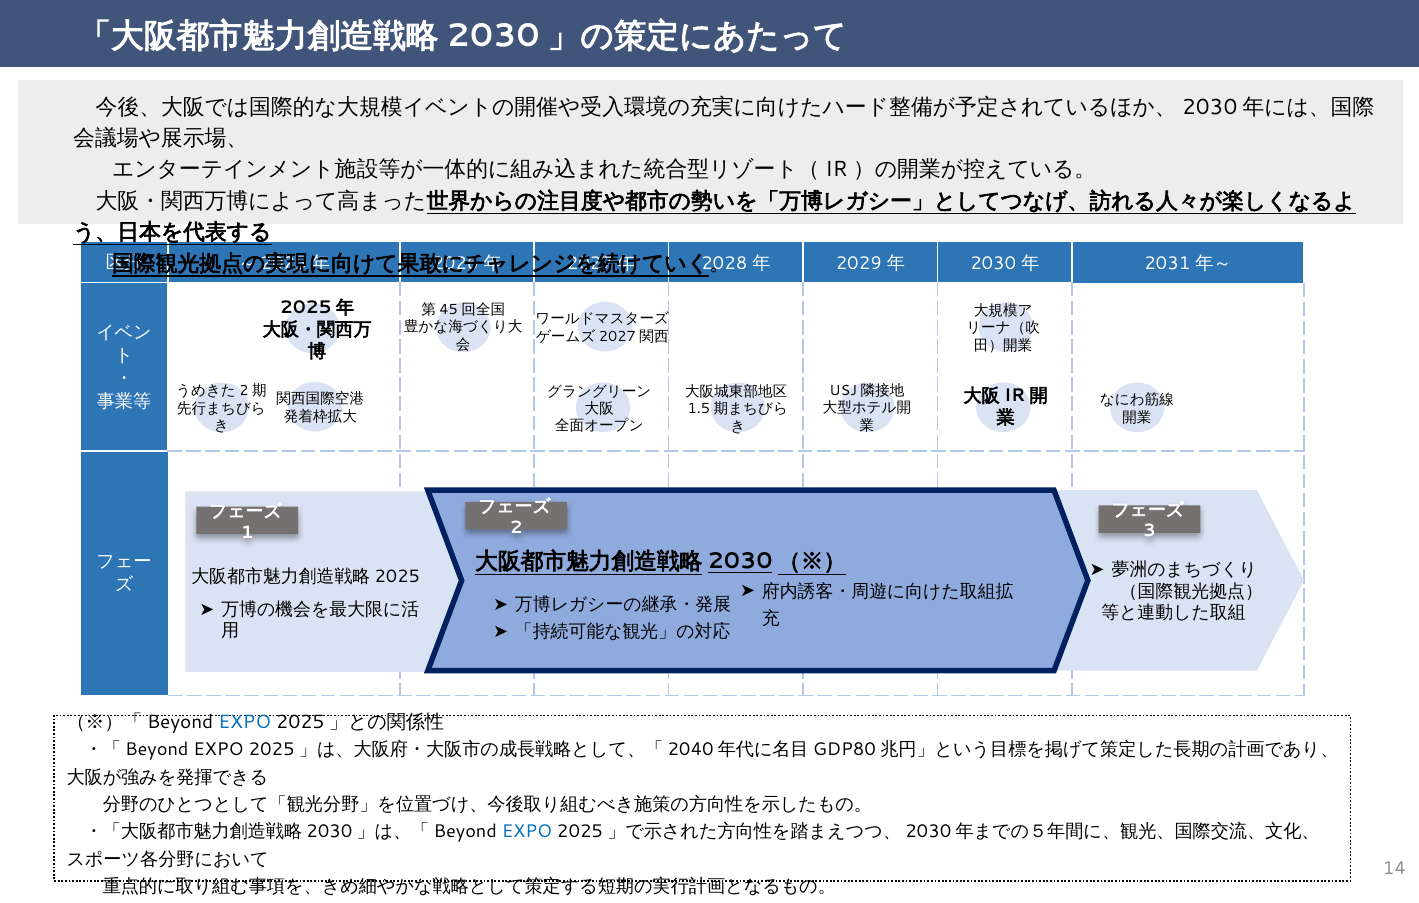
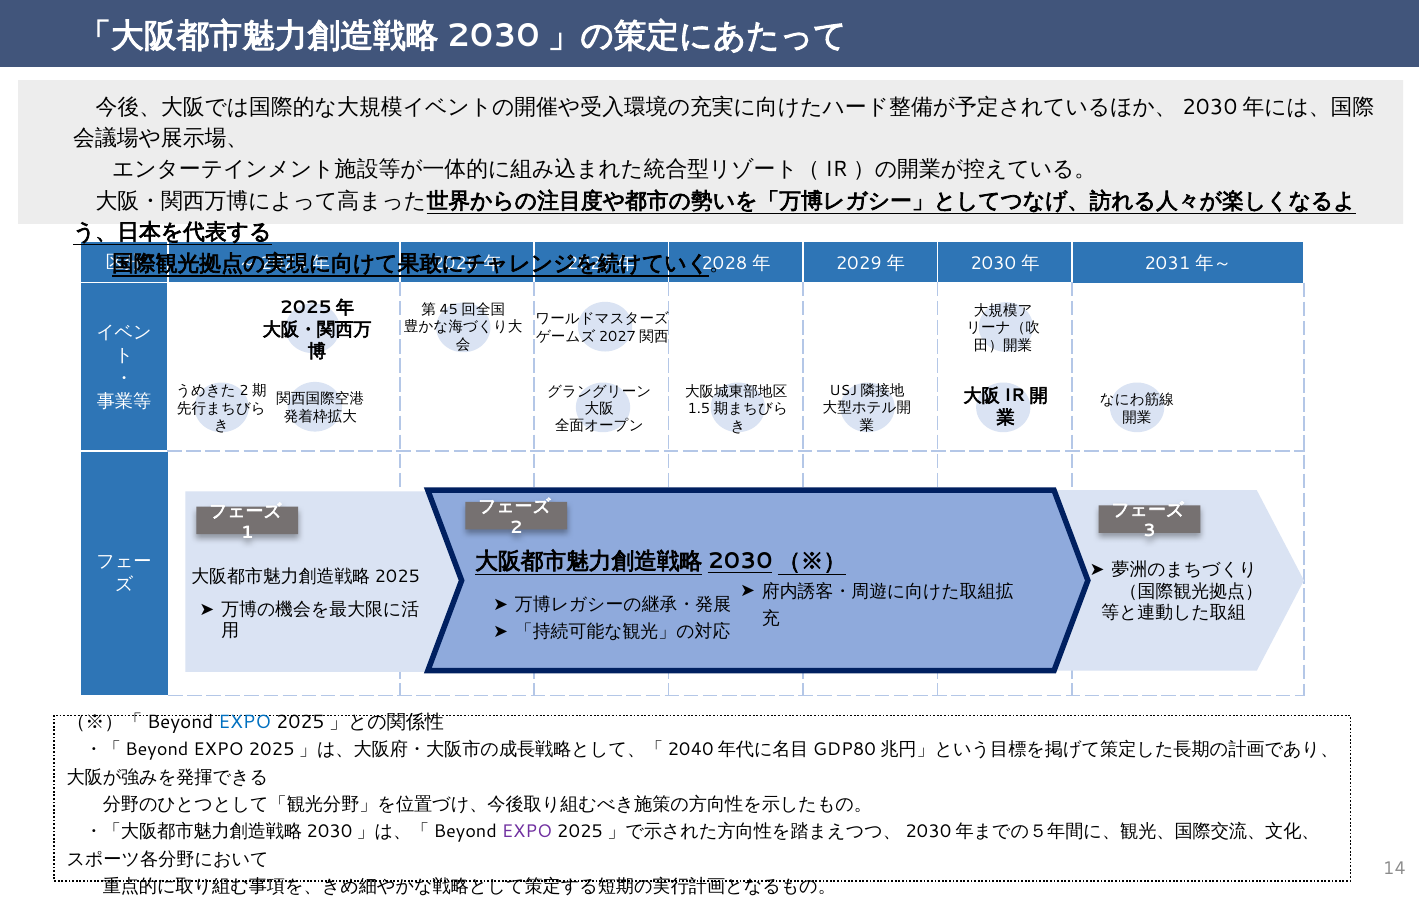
EXPO colour: blue -> purple (527, 831)
